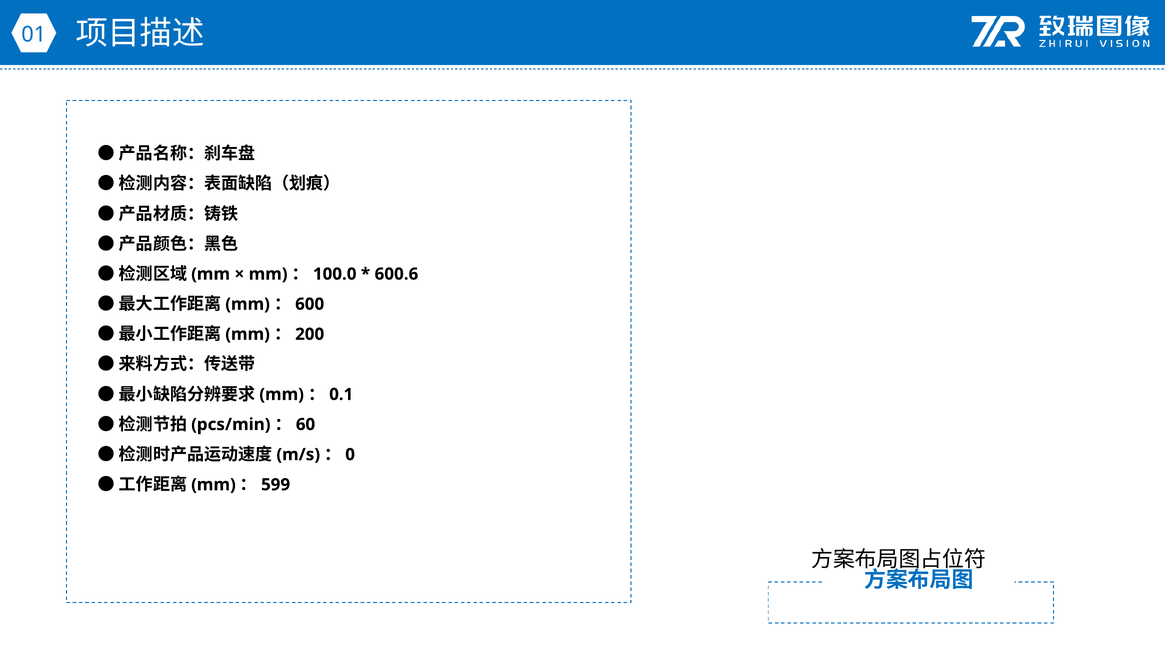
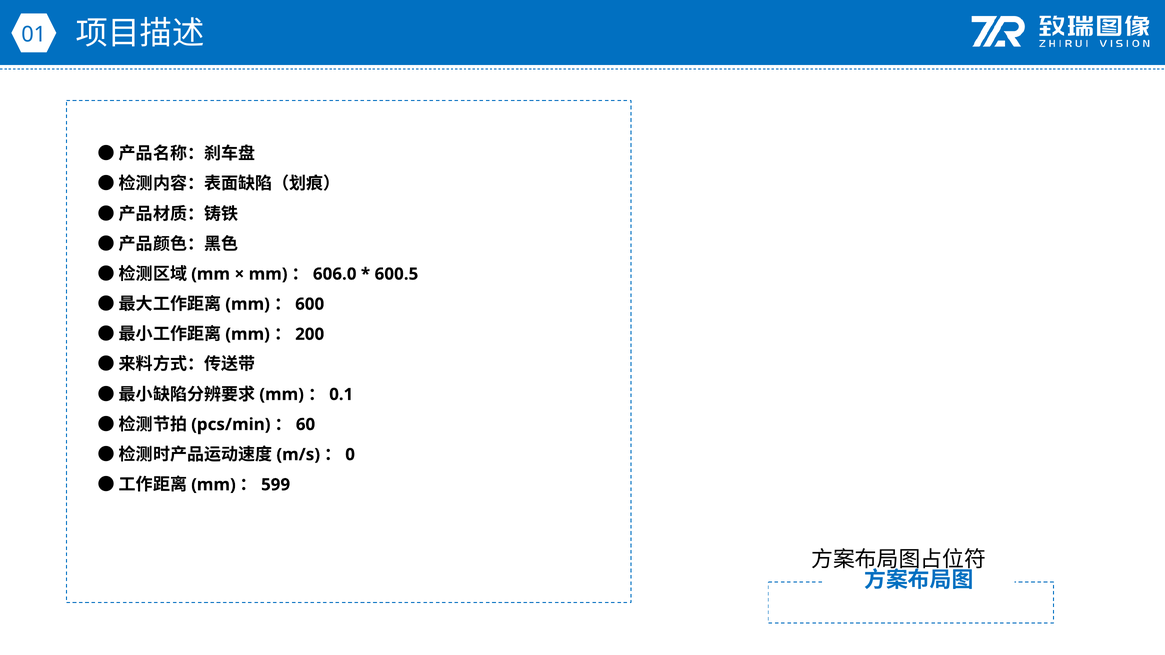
100.0: 100.0 -> 606.0 (335, 274)
600.6: 600.6 -> 600.5 (396, 274)
